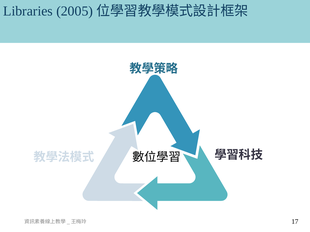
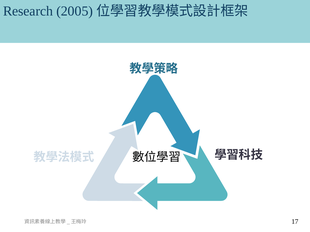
Libraries: Libraries -> Research (28, 11)
